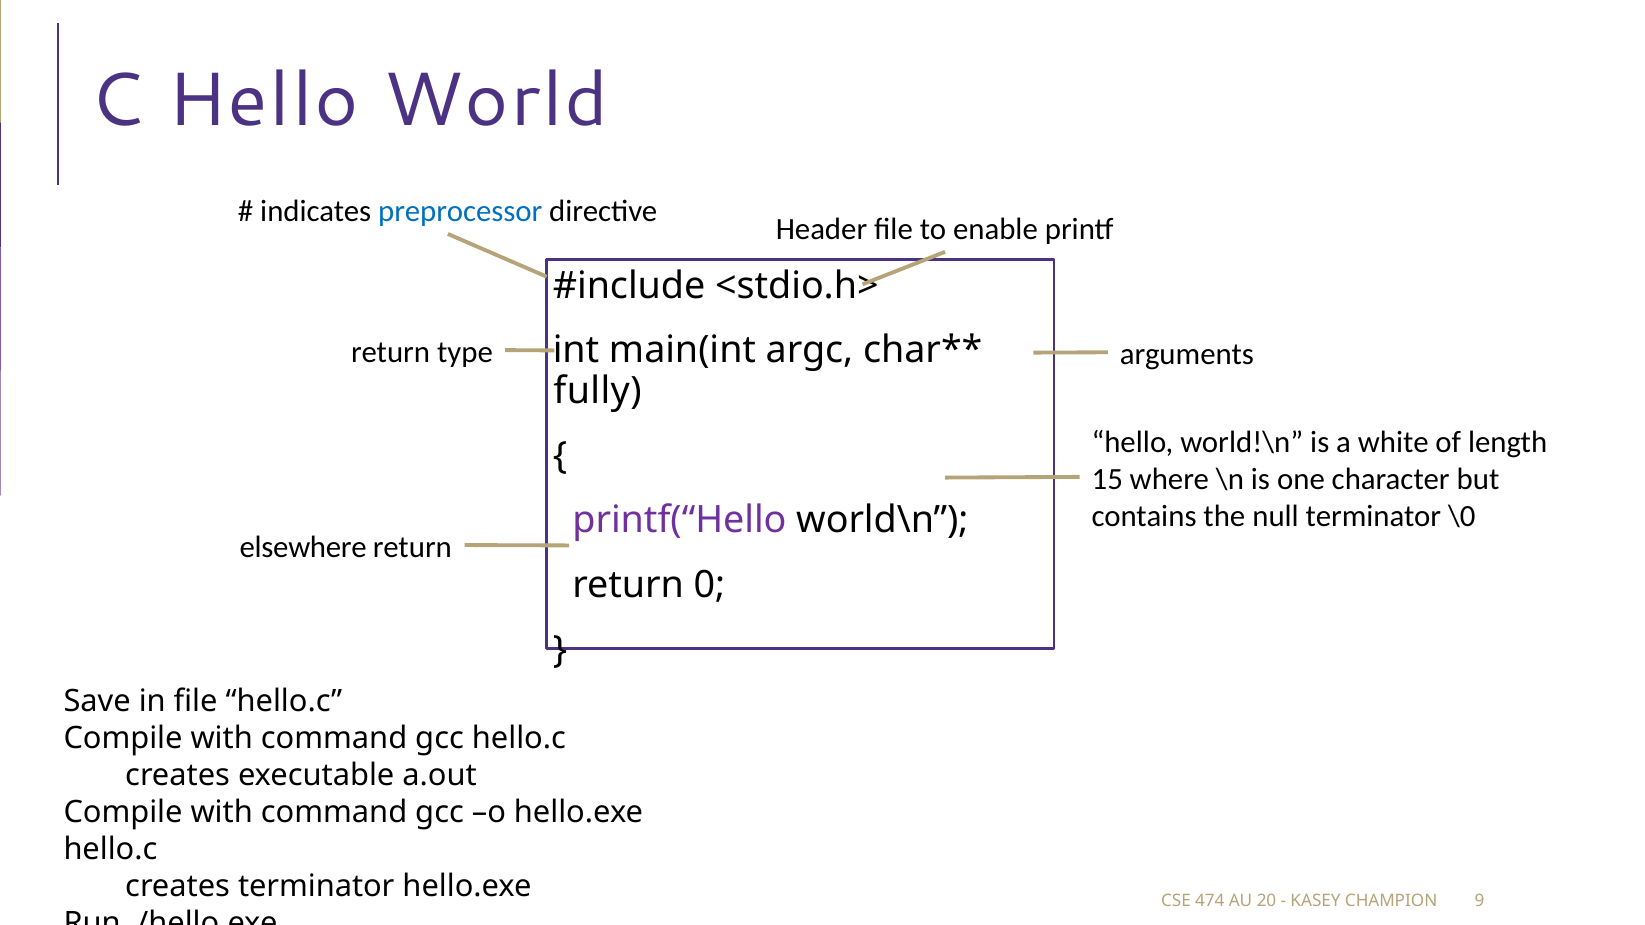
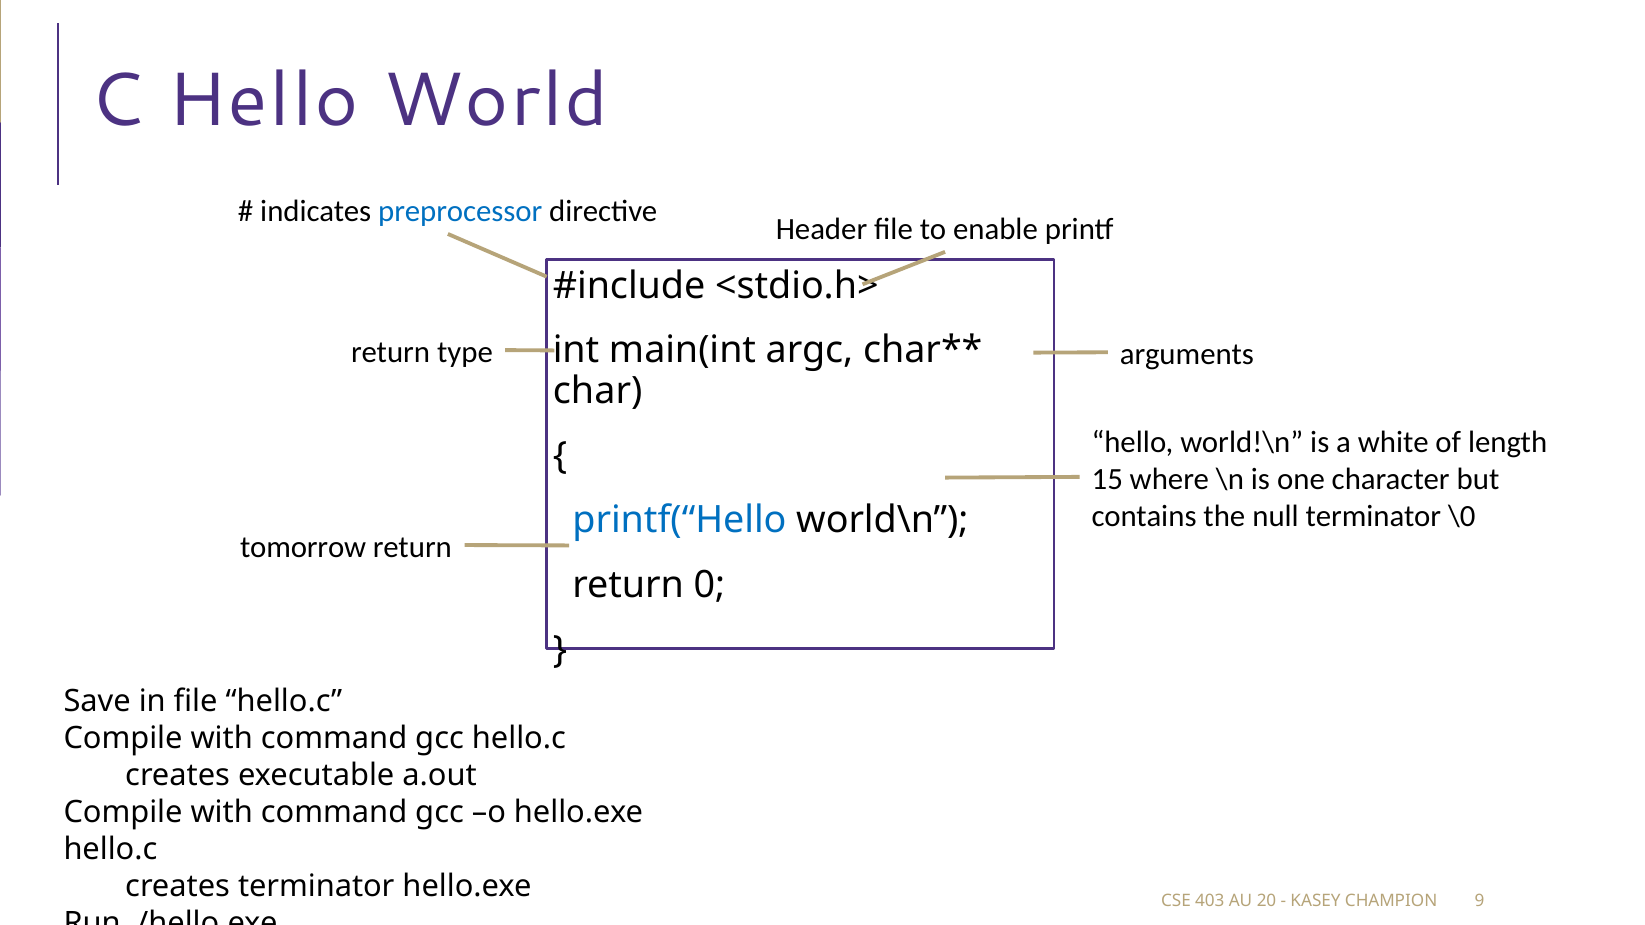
fully: fully -> char (598, 391)
printf(“Hello colour: purple -> blue (679, 521)
elsewhere: elsewhere -> tomorrow (303, 547)
474: 474 -> 403 (1210, 901)
